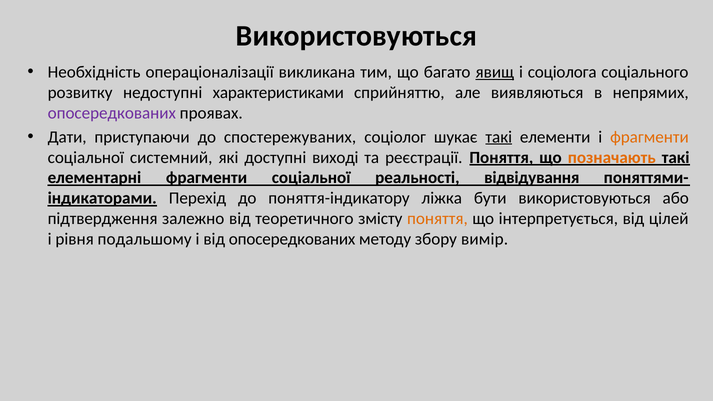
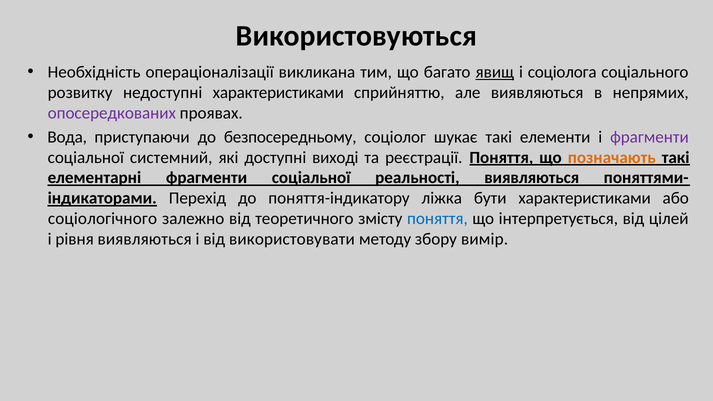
Дати: Дати -> Вода (67, 137)
спостережуваних: спостережуваних -> безпосередньому (290, 137)
такі underline: present -> none (499, 137)
фрагменти colour: orange -> purple (649, 137)
реальності відвідування: відвідування -> виявляються (532, 178)
бути використовуються: використовуються -> характеристиками (585, 198)
підтвердження: підтвердження -> соціологічного (102, 219)
поняття colour: orange -> blue (437, 219)
рівня подальшому: подальшому -> виявляються (145, 239)
від опосередкованих: опосередкованих -> використовувати (292, 239)
